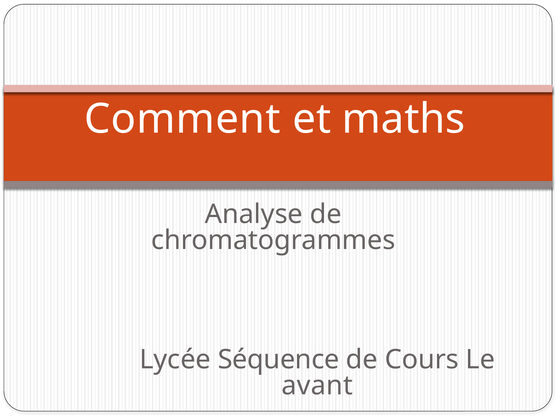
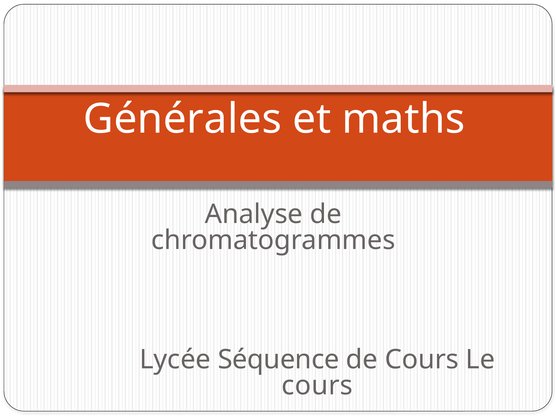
Comment: Comment -> Générales (182, 119)
avant: avant -> cours (317, 386)
